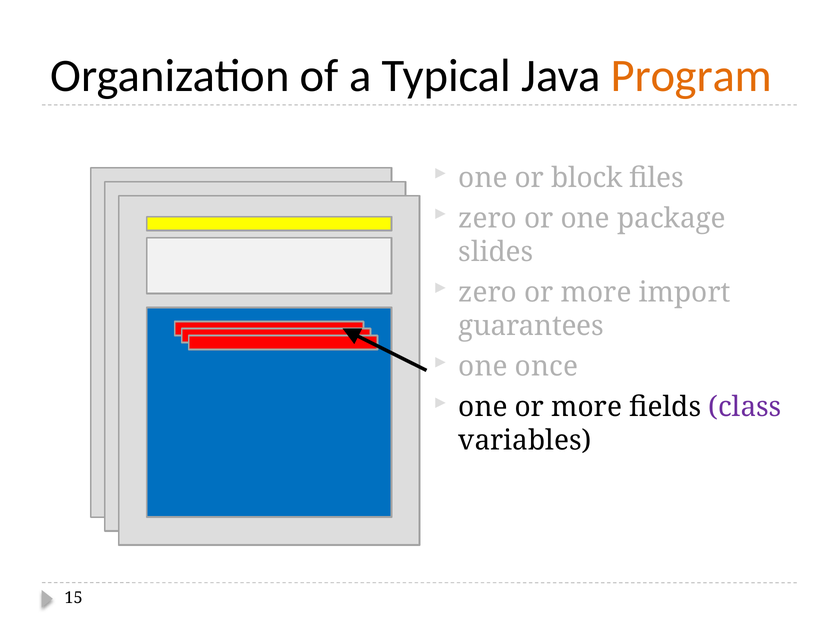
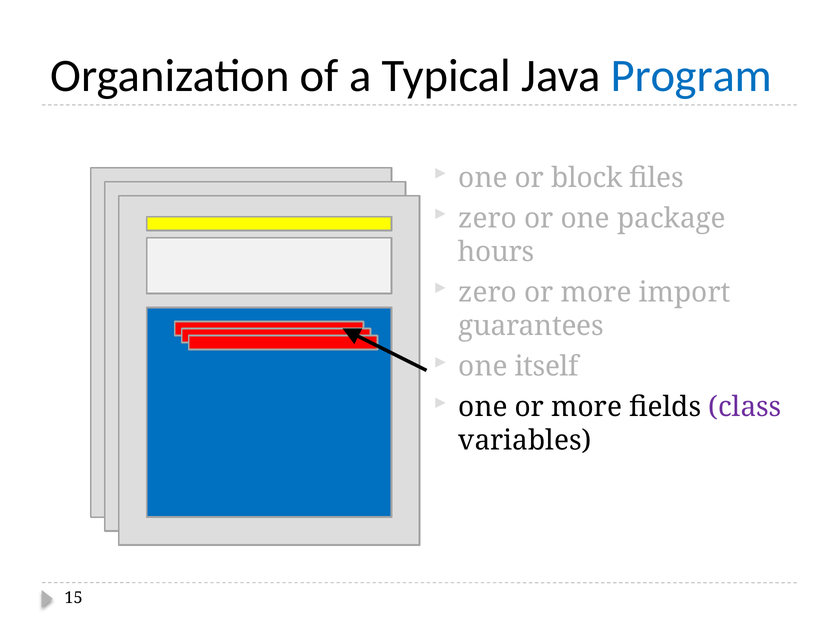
Program colour: orange -> blue (691, 76)
slides: slides -> hours (496, 252)
once: once -> itself (547, 367)
